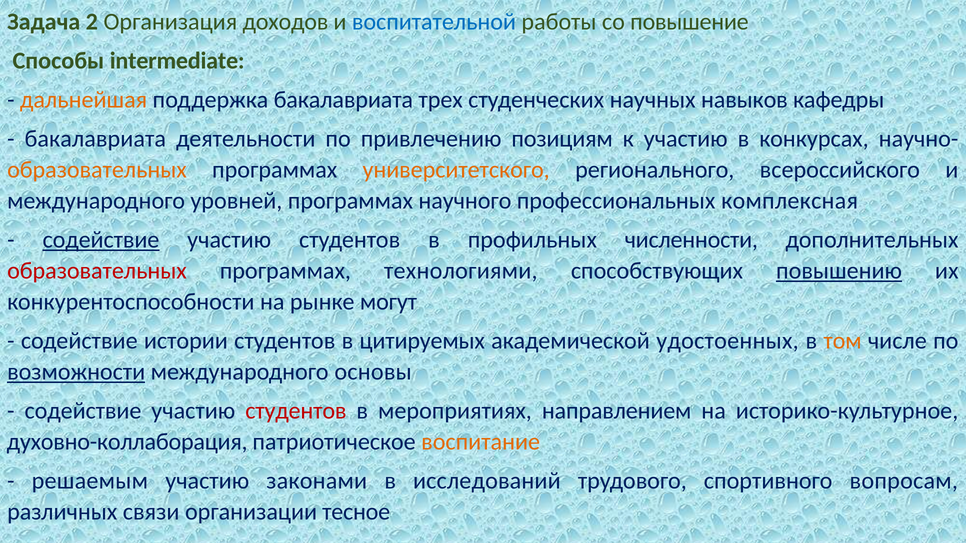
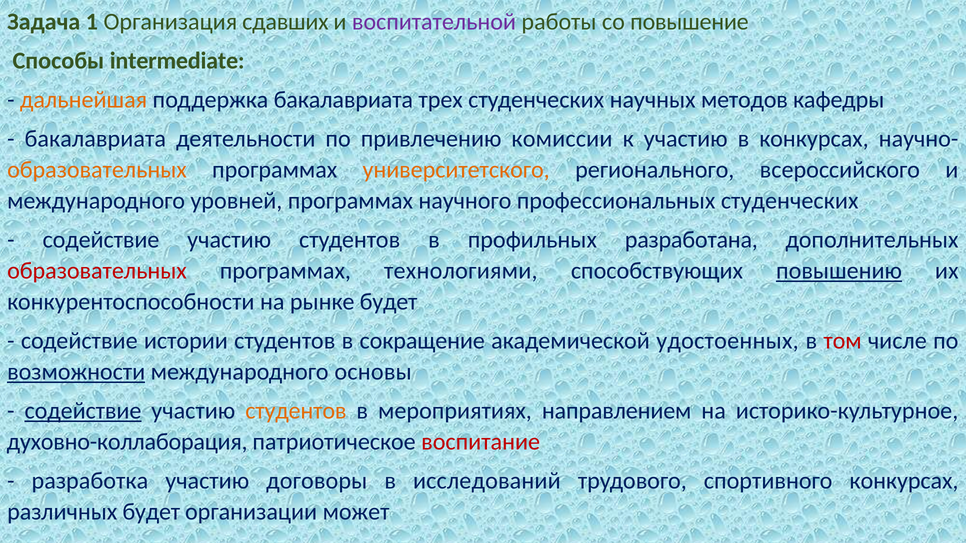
2: 2 -> 1 (92, 22)
доходов: доходов -> сдавших (285, 22)
воспитательной colour: blue -> purple (434, 22)
навыков: навыков -> методов (744, 100)
позициям: позициям -> комиссии (562, 139)
профессиональных комплексная: комплексная -> студенческих (790, 201)
содействие underline: present -> none (101, 240)
численности: численности -> разработана (691, 240)
рынке могут: могут -> будет (389, 302)
цитируемых: цитируемых -> сокращение (422, 341)
том colour: orange -> red (843, 341)
содействие underline: none -> present (83, 411)
студентов colour: red -> orange (296, 411)
воспитание colour: orange -> red (481, 442)
решаемым: решаемым -> разработка (90, 481)
законами: законами -> договоры (317, 481)
спортивного вопросам: вопросам -> конкурсах (904, 481)
различных связи: связи -> будет (151, 512)
тесное: тесное -> может (356, 512)
